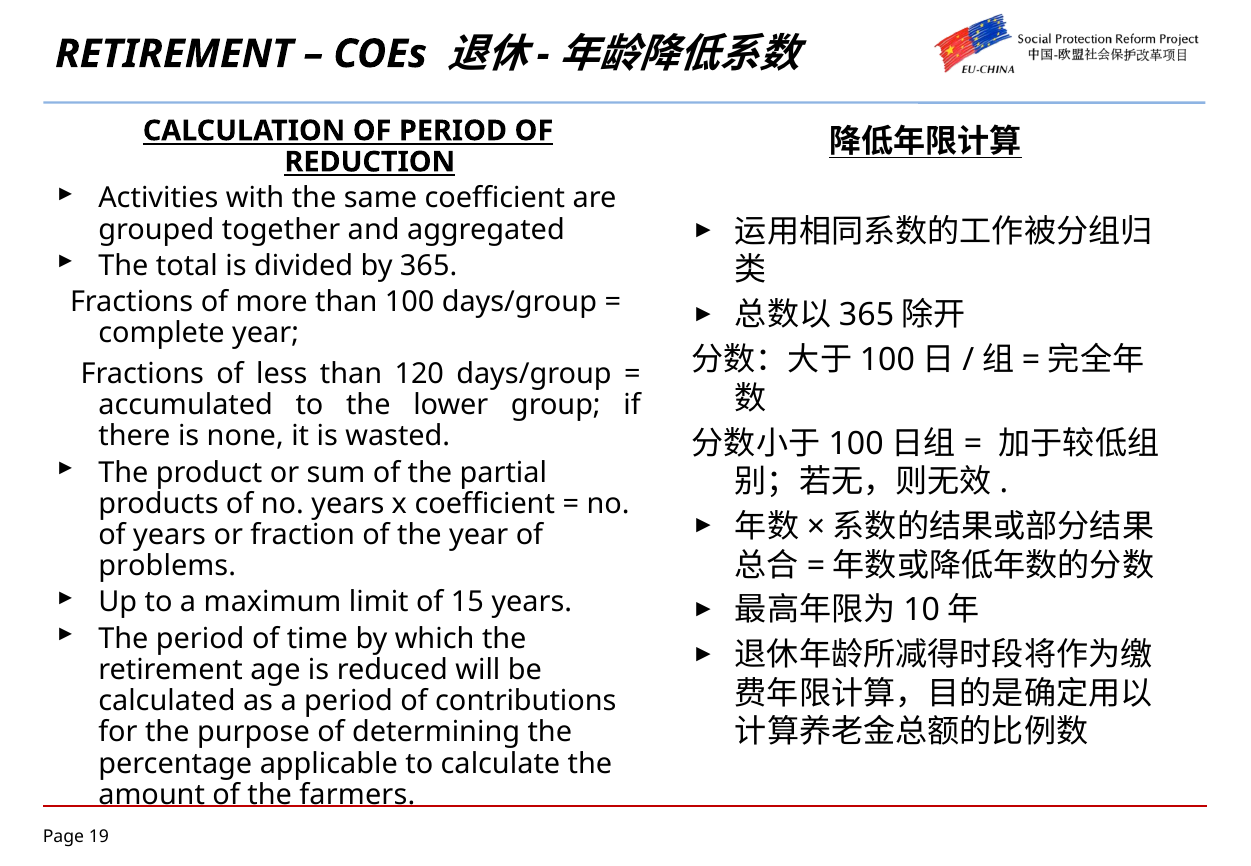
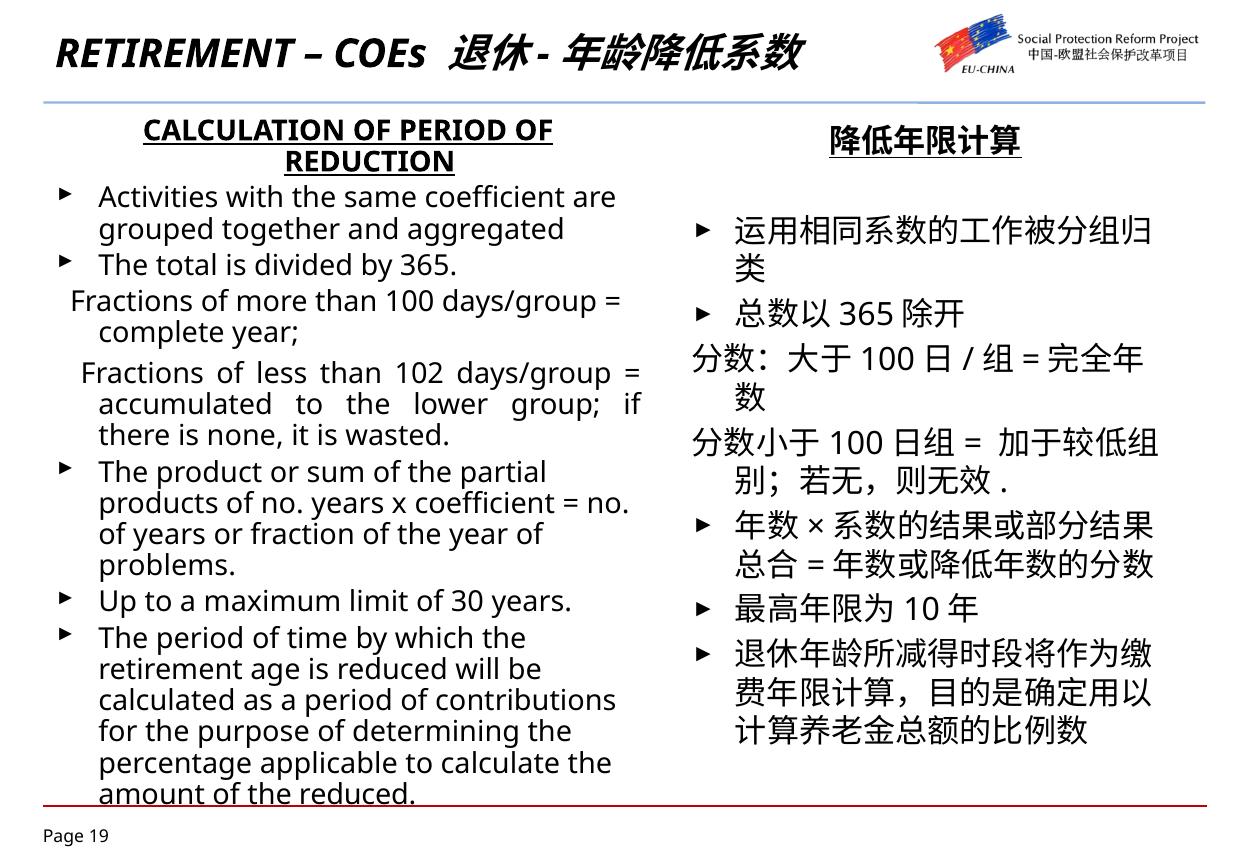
120: 120 -> 102 (419, 374)
15: 15 -> 30 (467, 602)
the farmers: farmers -> reduced (358, 795)
